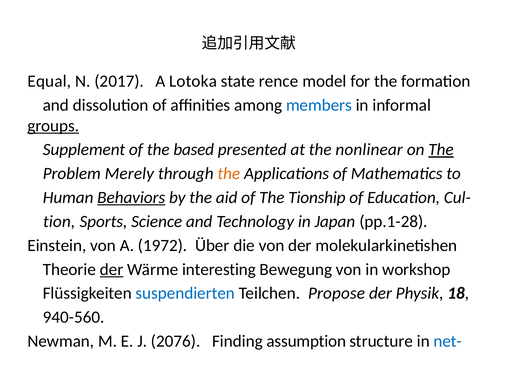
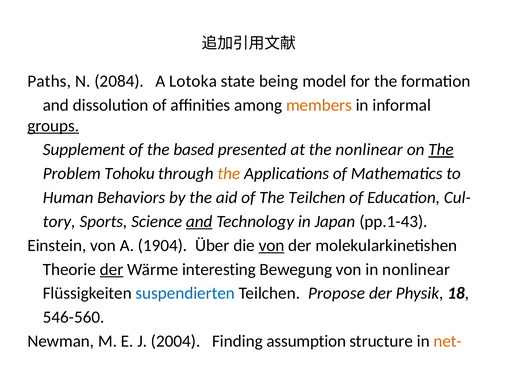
Equal: Equal -> Paths (49, 81)
2017: 2017 -> 2084 (119, 81)
rence: rence -> being (279, 81)
members colour: blue -> orange (319, 105)
Merely: Merely -> Tohoku (129, 174)
Behaviors underline: present -> none (131, 198)
The Tionship: Tionship -> Teilchen (317, 198)
tion: tion -> tory (59, 222)
and underline: none -> present (199, 222)
pp.1-28: pp.1-28 -> pp.1-43 (394, 222)
1972: 1972 -> 1904 (163, 246)
von underline: none -> present (272, 246)
in workshop: workshop -> nonlinear (416, 270)
940-560: 940-560 -> 546-560 (74, 318)
2076: 2076 -> 2004 (176, 342)
net- colour: blue -> orange (448, 342)
